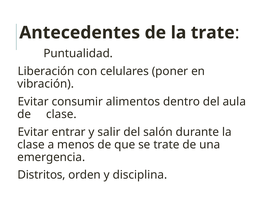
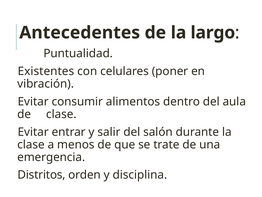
la trate: trate -> largo (213, 33)
Liberación: Liberación -> Existentes (46, 71)
